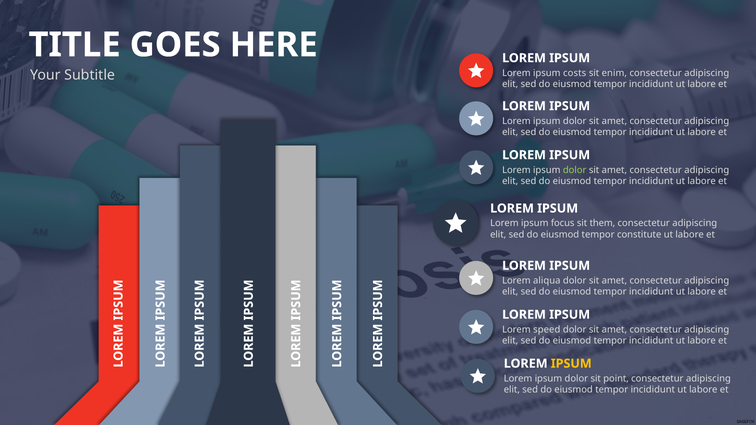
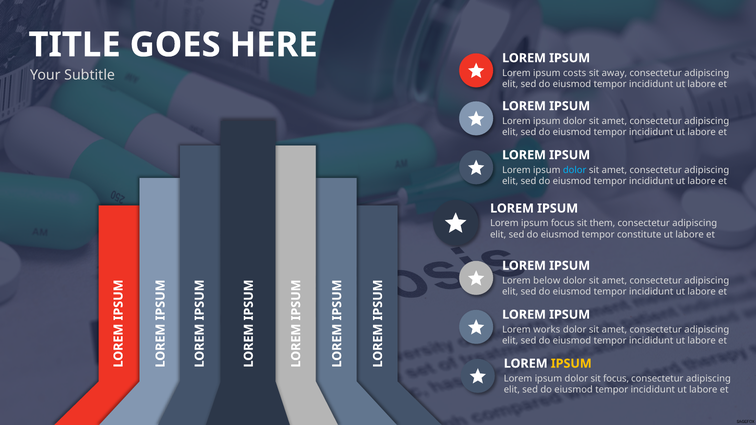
enim: enim -> away (614, 73)
dolor colour: light green -> light blue (575, 170)
aliqua: aliqua -> below (547, 281)
speed: speed -> works (547, 330)
sit point: point -> focus (616, 379)
